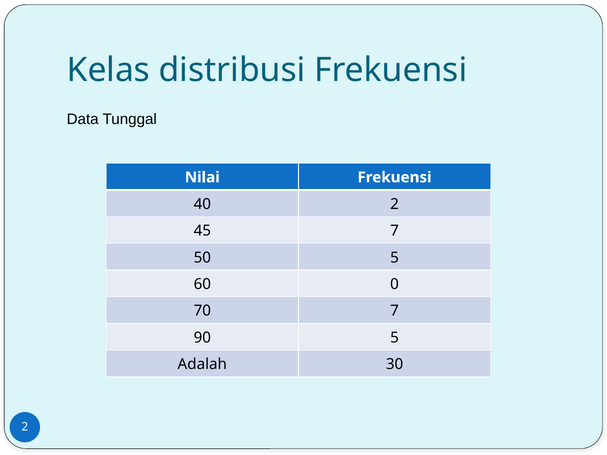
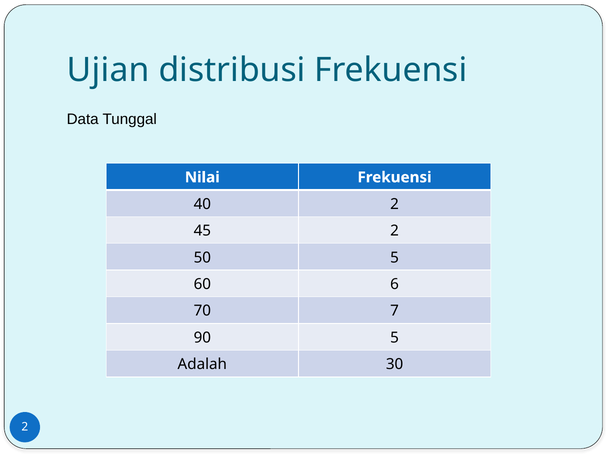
Kelas: Kelas -> Ujian (108, 70)
45 7: 7 -> 2 (395, 231)
0: 0 -> 6 (395, 284)
